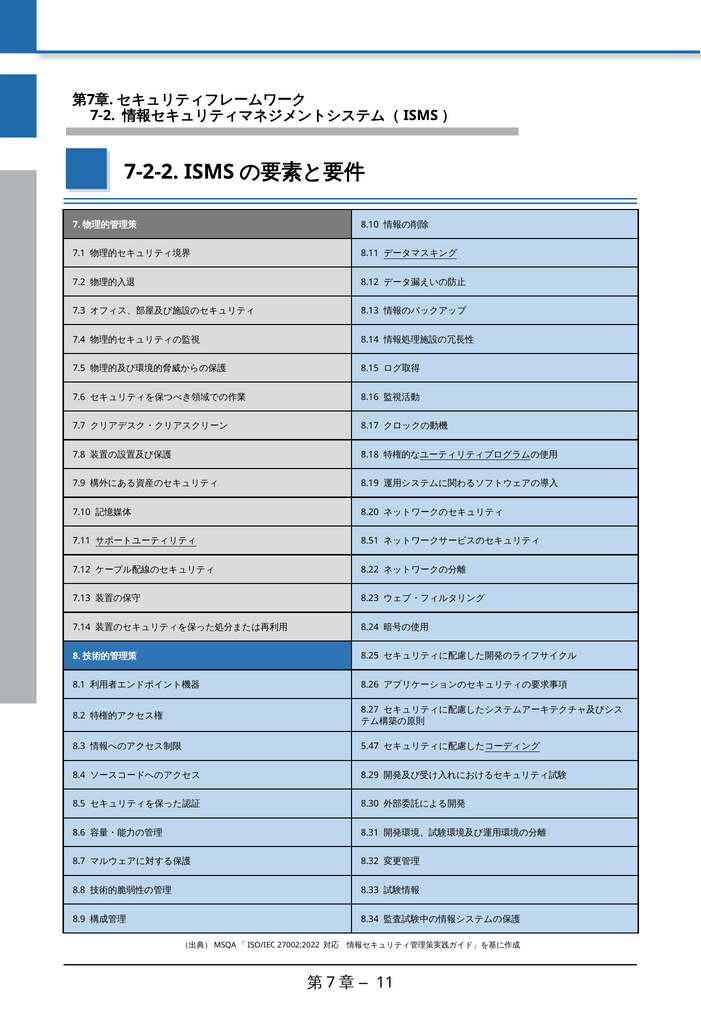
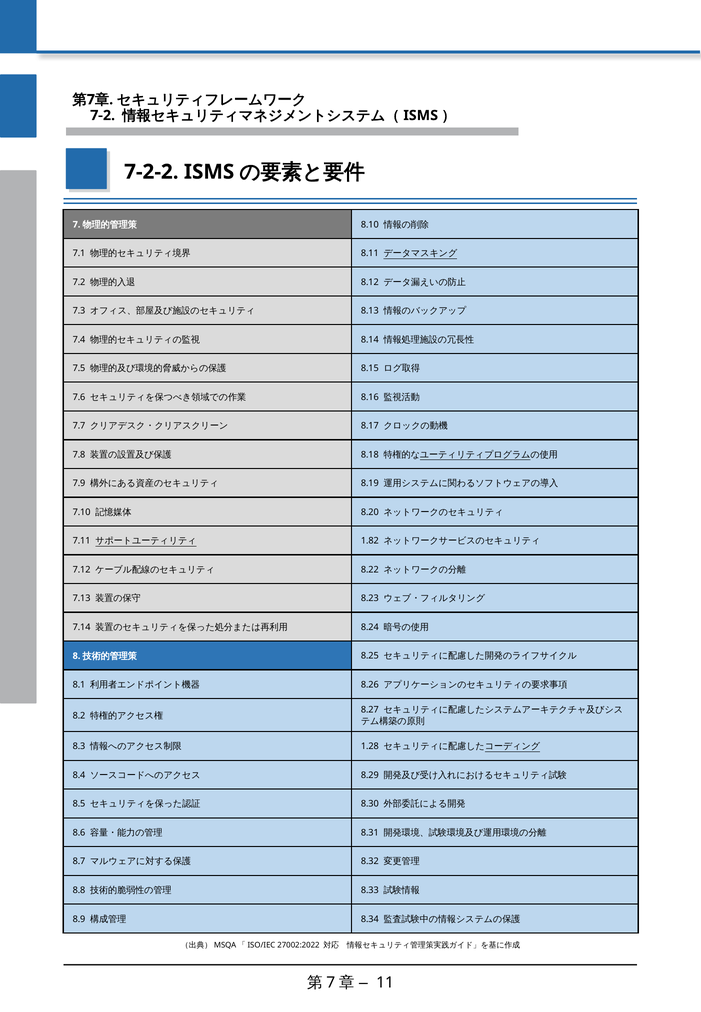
8.51: 8.51 -> 1.82 (370, 541)
5.47: 5.47 -> 1.28 (370, 747)
